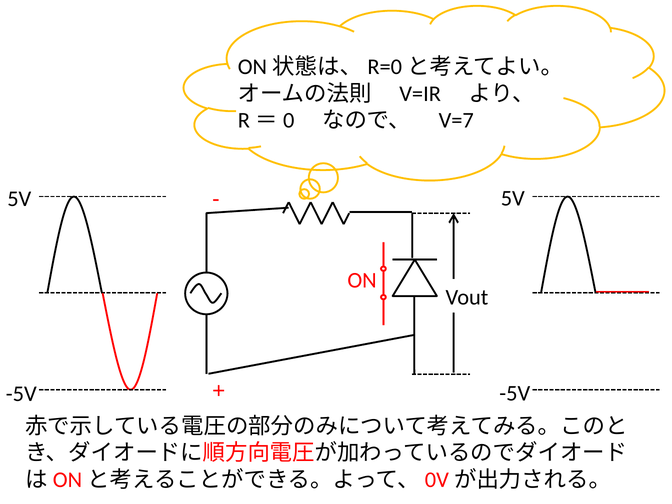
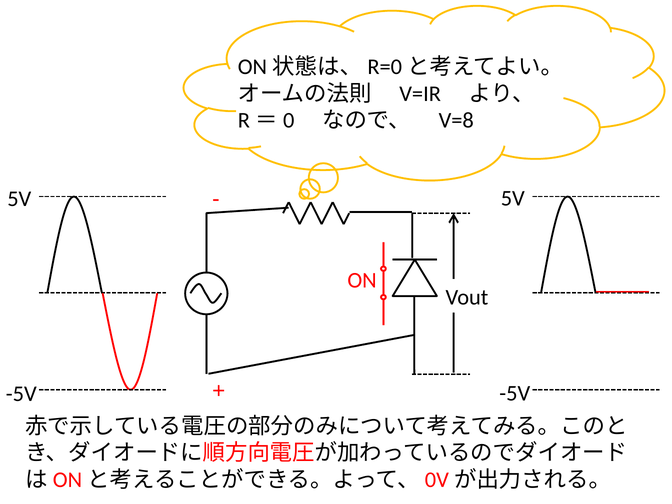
V=7: V=7 -> V=8 (456, 121)
